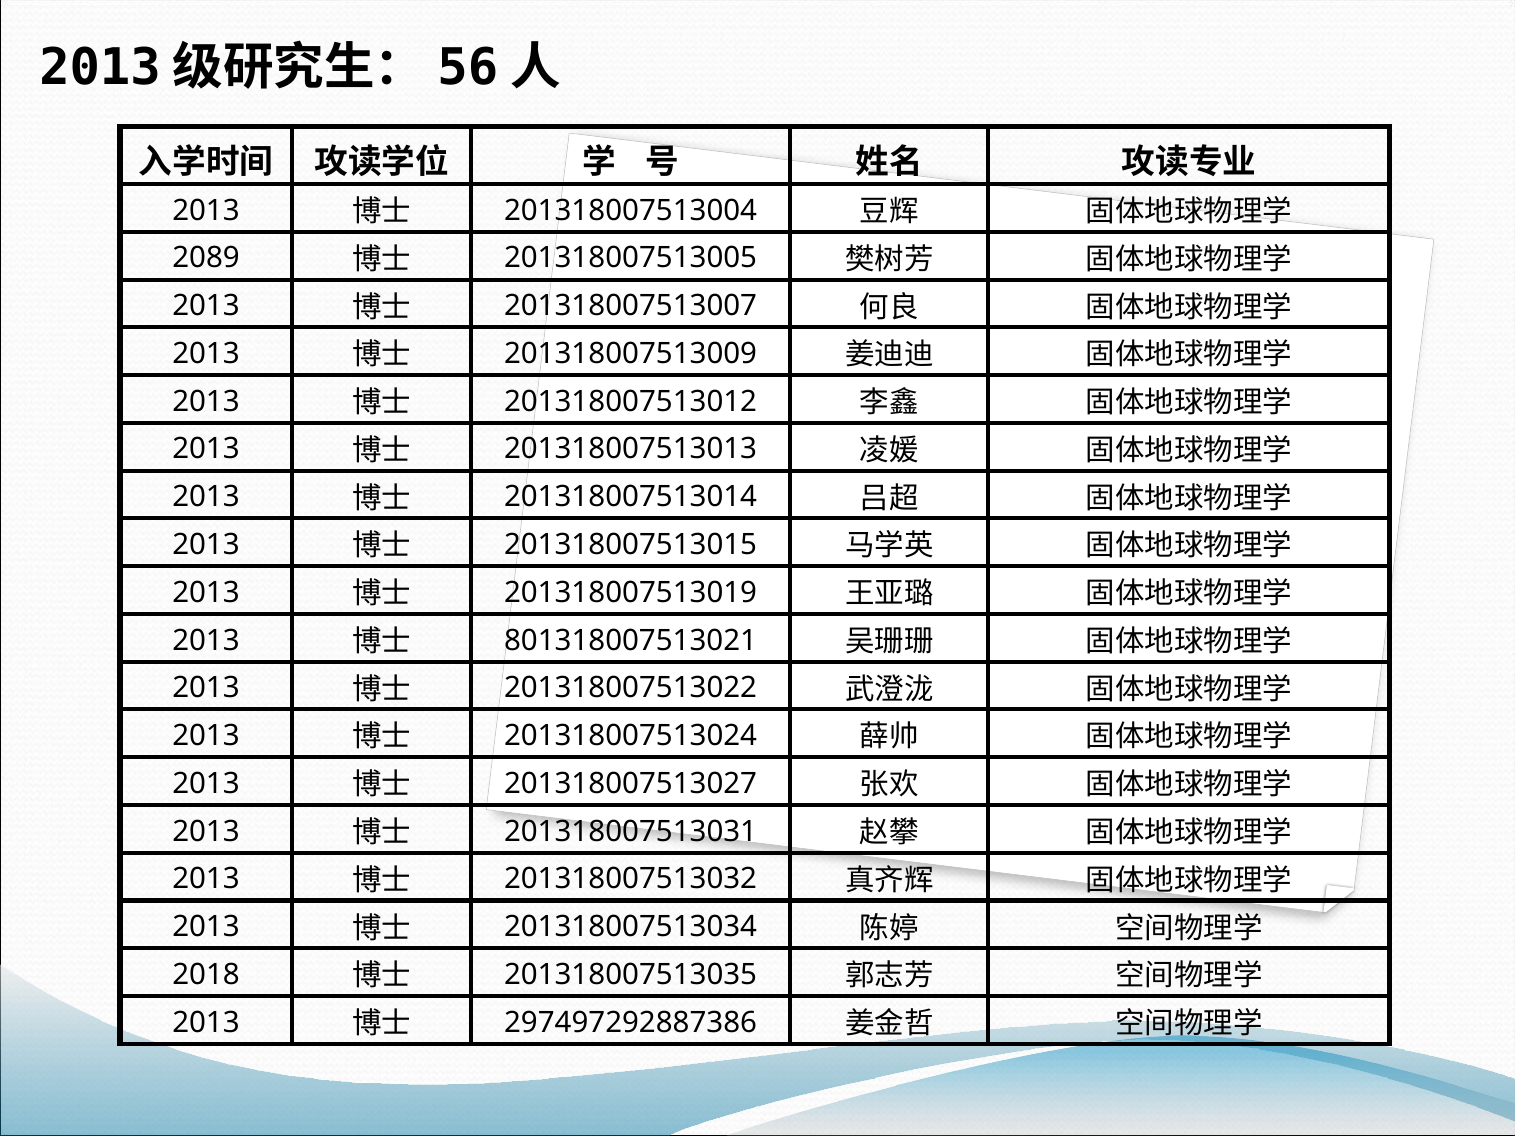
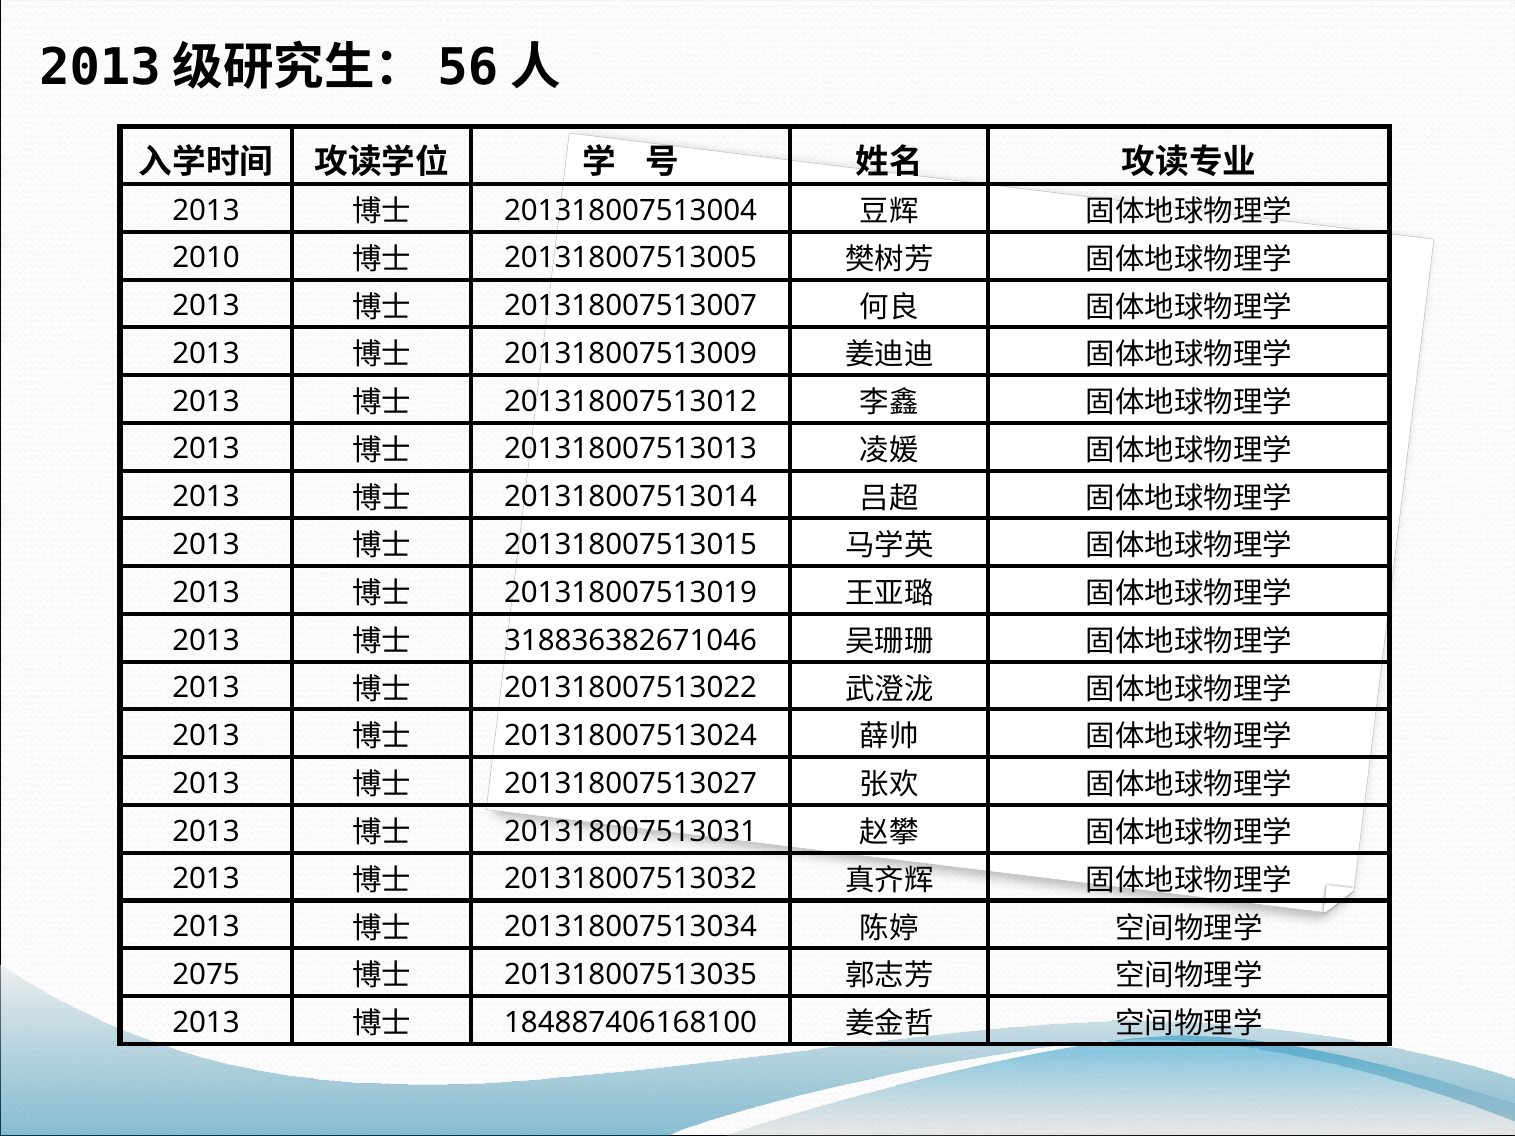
2089: 2089 -> 2010 (206, 258)
801318007513021: 801318007513021 -> 318836382671046 (631, 640)
2018: 2018 -> 2075 (206, 975)
297497292887386: 297497292887386 -> 184887406168100 (631, 1023)
